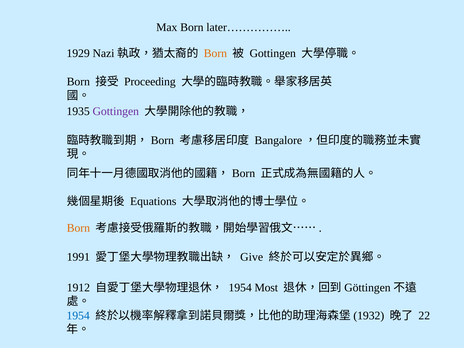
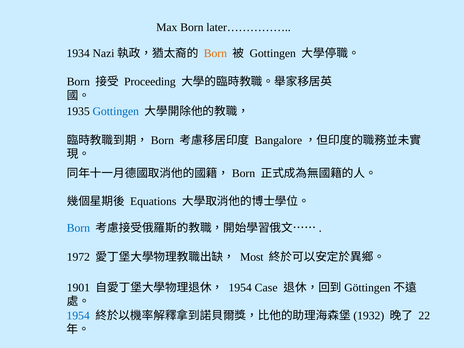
1929: 1929 -> 1934 (78, 53)
Gottingen colour: purple -> blue (116, 111)
Born colour: orange -> blue (78, 228)
1991: 1991 -> 1972 (78, 257)
Give: Give -> Most (252, 257)
1912: 1912 -> 1901 (78, 288)
Most: Most -> Case (266, 288)
